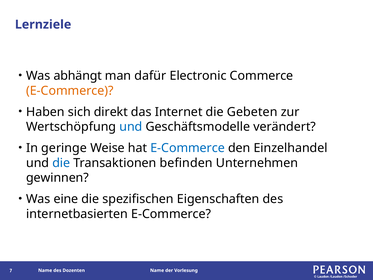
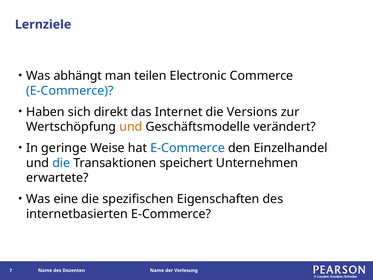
dafür: dafür -> teilen (150, 76)
E-Commerce colour: orange -> blue (70, 91)
Gebeten: Gebeten -> Versions (252, 112)
und colour: blue -> orange (131, 127)
befinden: befinden -> speichert (186, 163)
gewinnen: gewinnen -> erwartete (57, 178)
